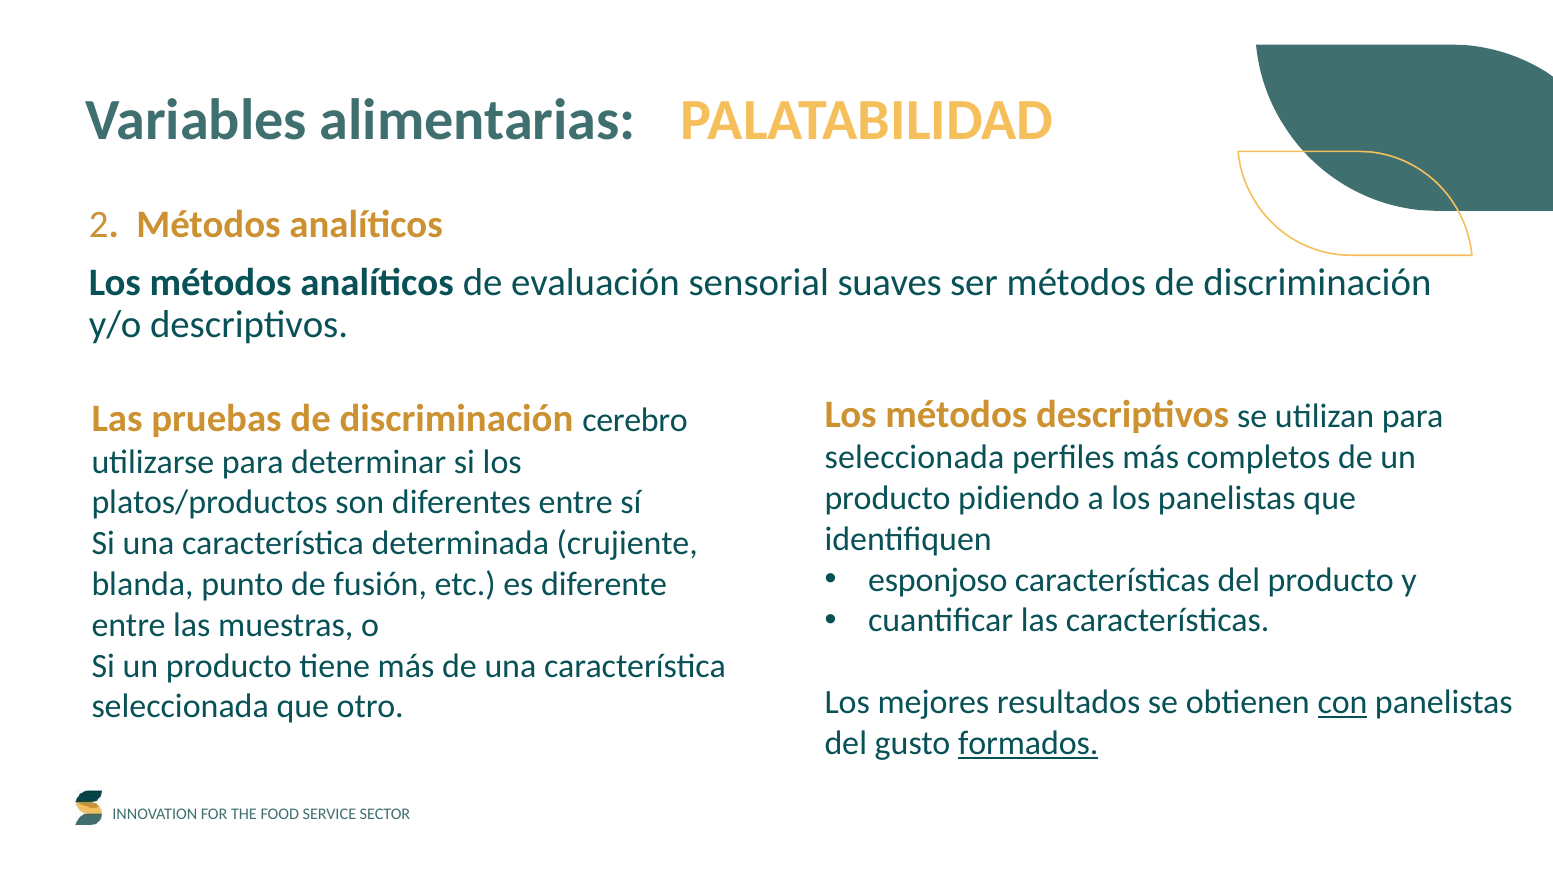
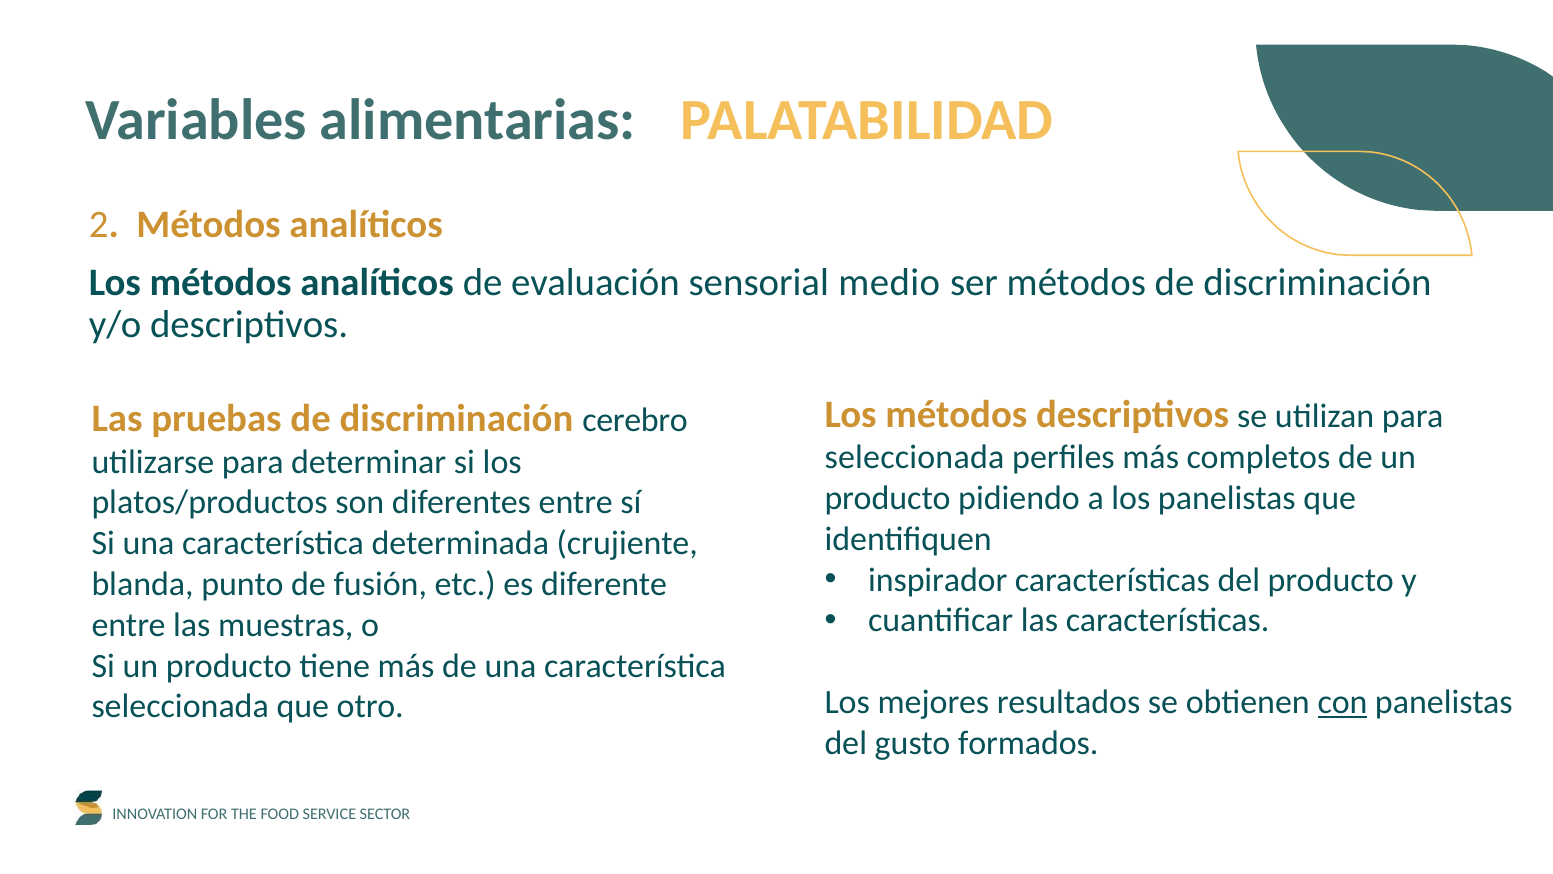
suaves: suaves -> medio (889, 283)
esponjoso: esponjoso -> inspirador (938, 580)
formados underline: present -> none (1028, 743)
